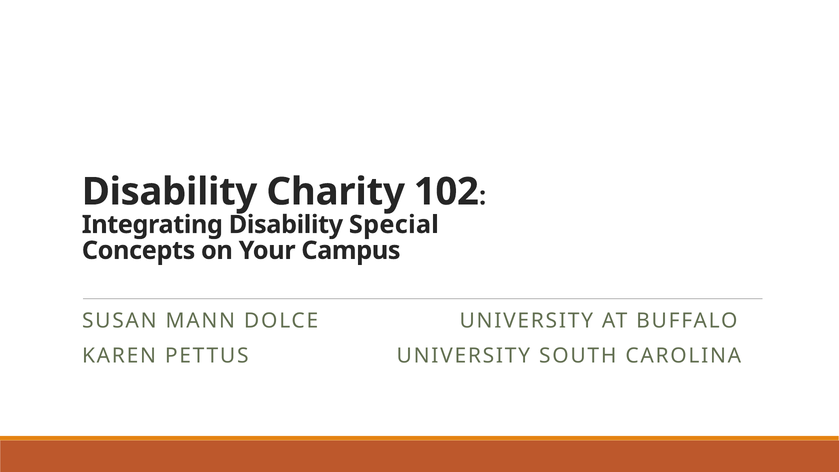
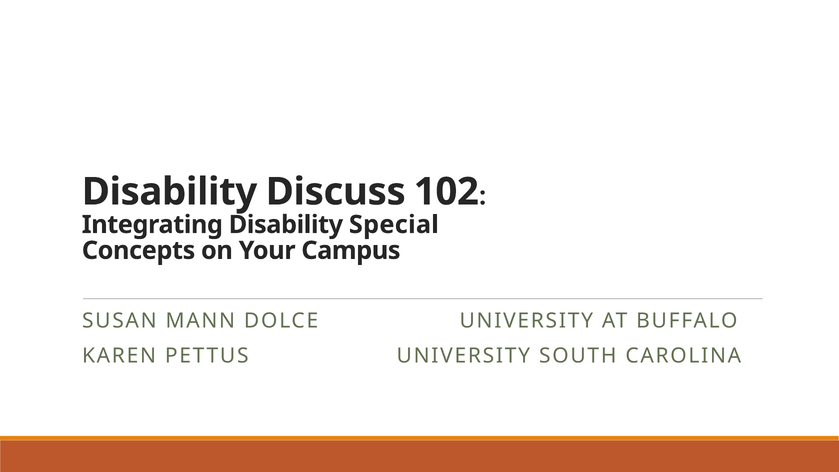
Charity: Charity -> Discuss (336, 192)
